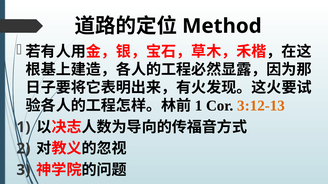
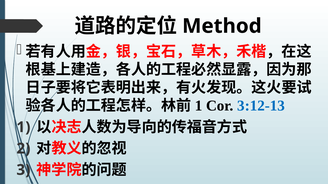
3:12-13 colour: orange -> blue (261, 106)
